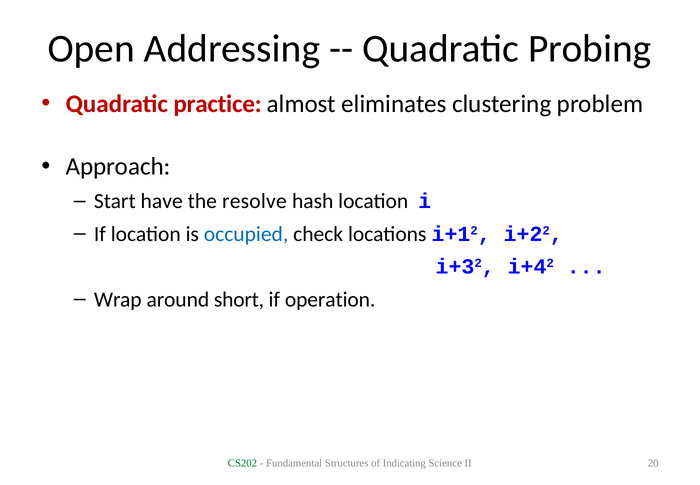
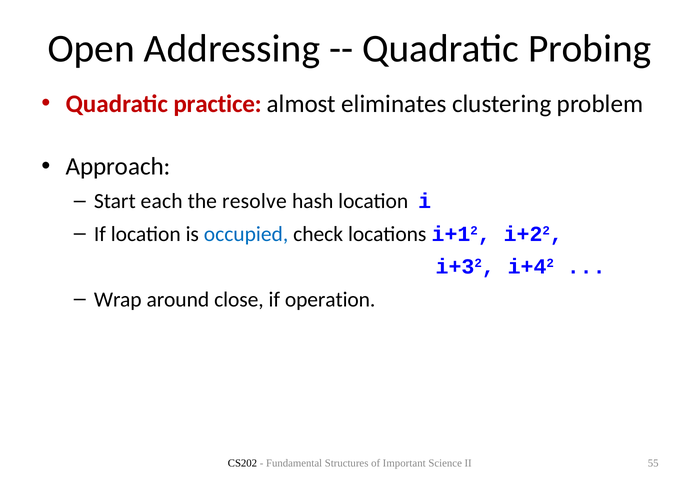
have: have -> each (162, 201)
short: short -> close (239, 299)
CS202 colour: green -> black (242, 463)
Indicating: Indicating -> Important (404, 463)
20: 20 -> 55 (653, 463)
